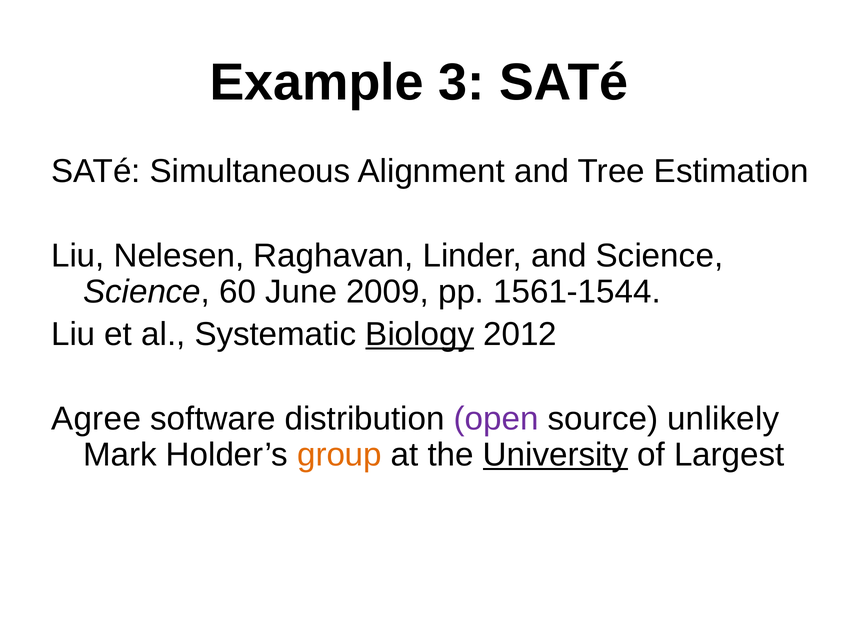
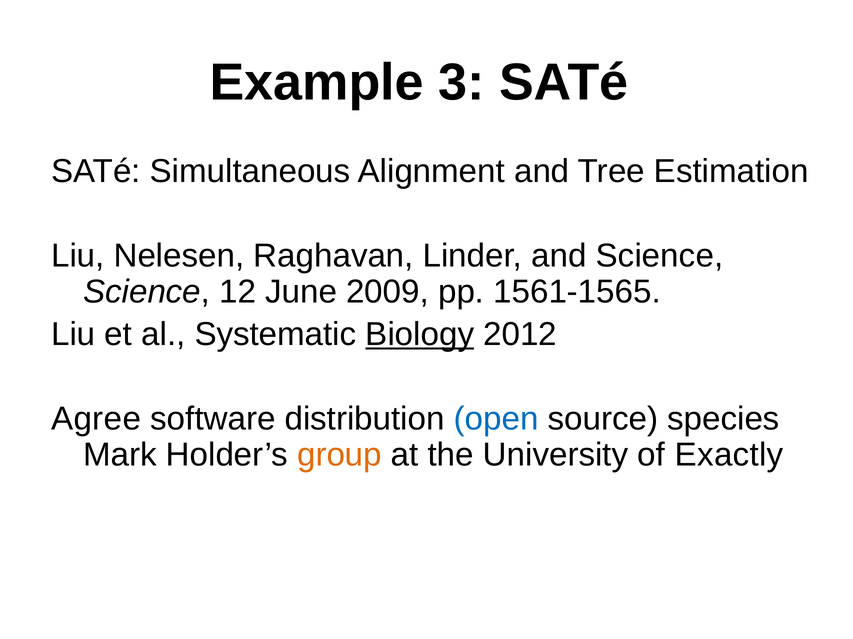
60: 60 -> 12 (238, 292)
1561-1544: 1561-1544 -> 1561-1565 (577, 292)
open colour: purple -> blue (496, 420)
unlikely: unlikely -> species (723, 420)
University underline: present -> none (556, 455)
Largest: Largest -> Exactly (729, 455)
